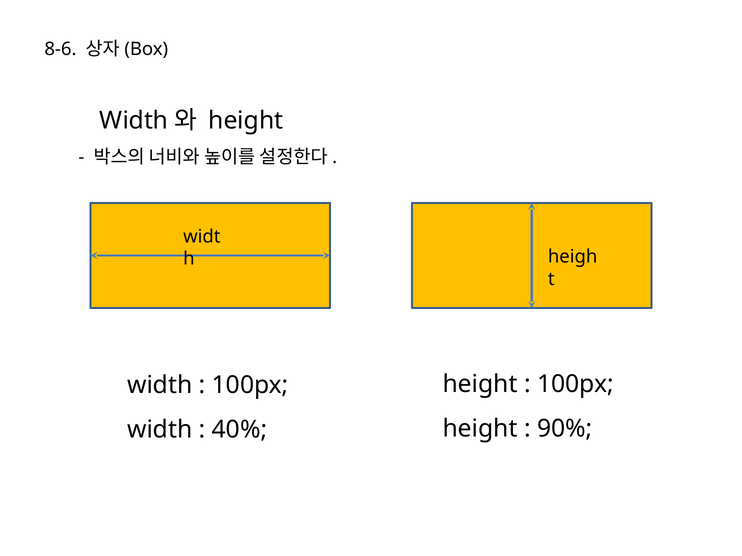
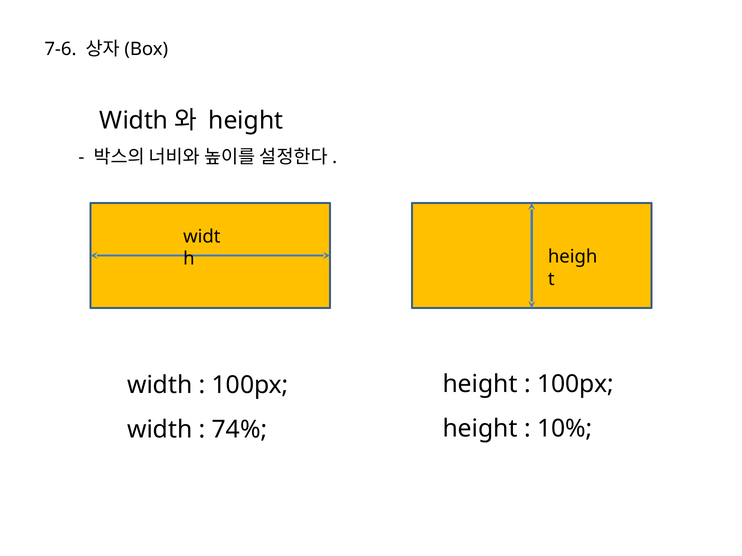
8-6: 8-6 -> 7-6 (60, 49)
90%: 90% -> 10% (565, 429)
40%: 40% -> 74% (240, 430)
